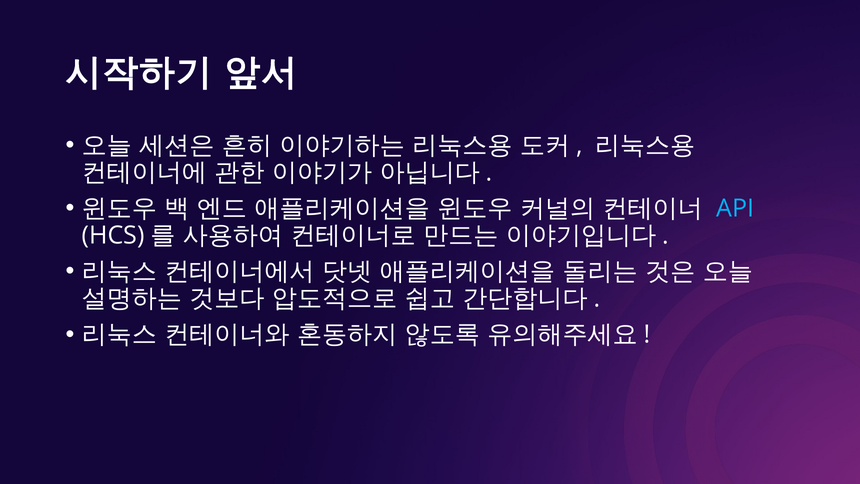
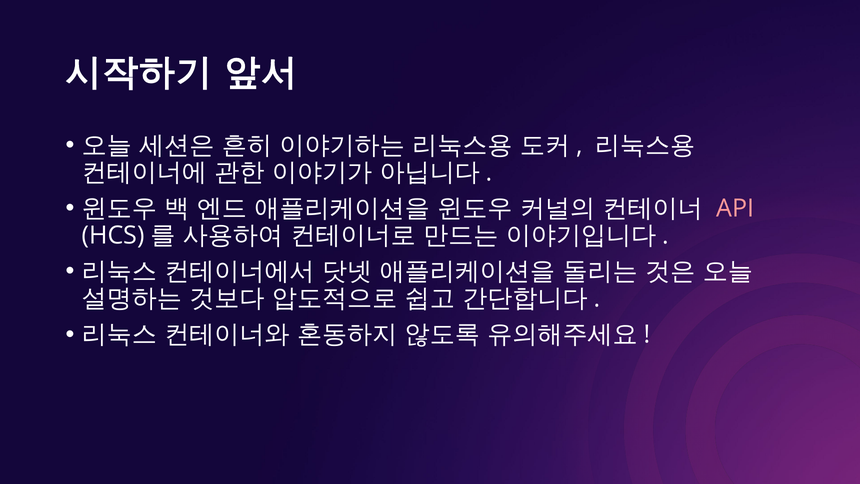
API colour: light blue -> pink (735, 208)
